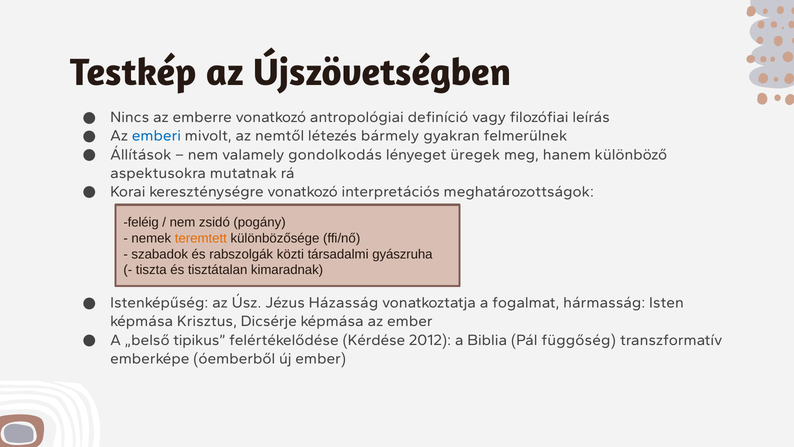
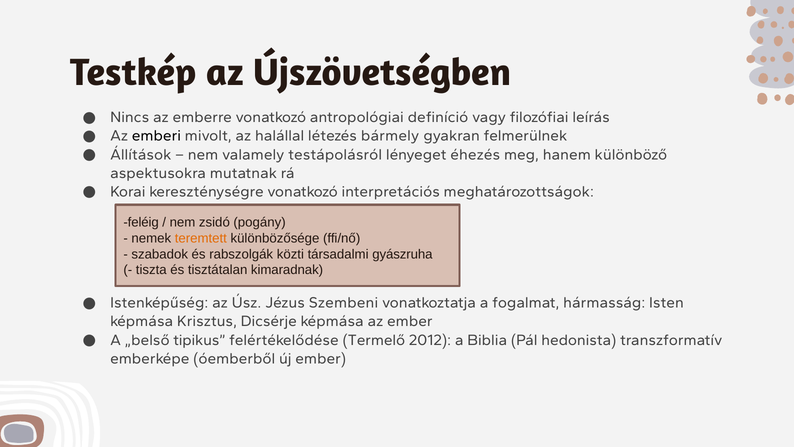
emberi colour: blue -> black (156, 136)
nemtől: nemtől -> halállal (280, 136)
gondolkodás: gondolkodás -> testápolásról (335, 154)
üregek: üregek -> éhezés (475, 154)
Házasság: Házasság -> Szembeni (343, 303)
Kérdése: Kérdése -> Termelő (374, 340)
függőség: függőség -> hedonista (579, 340)
